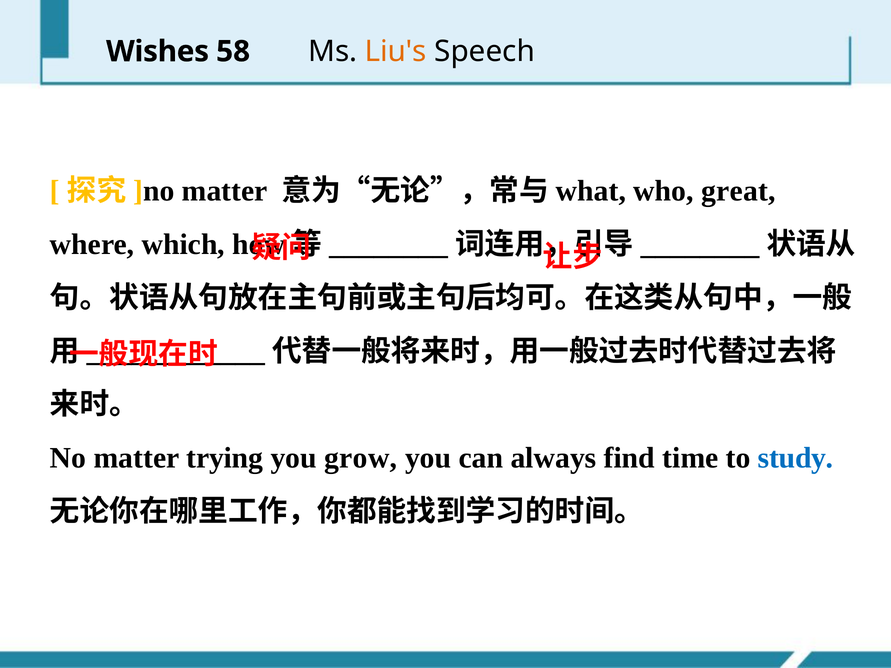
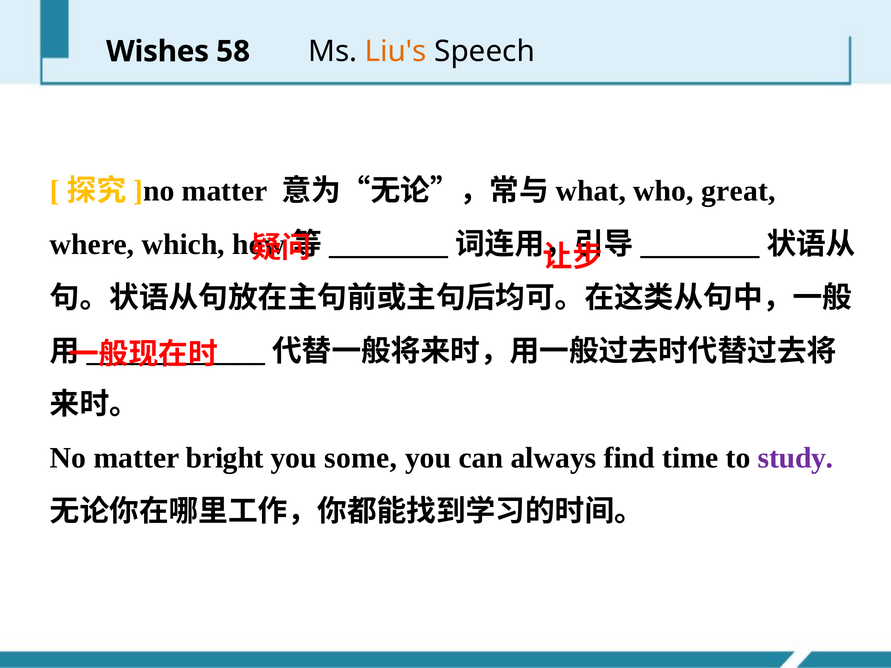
trying: trying -> bright (225, 458)
grow: grow -> some (361, 458)
study colour: blue -> purple (796, 458)
